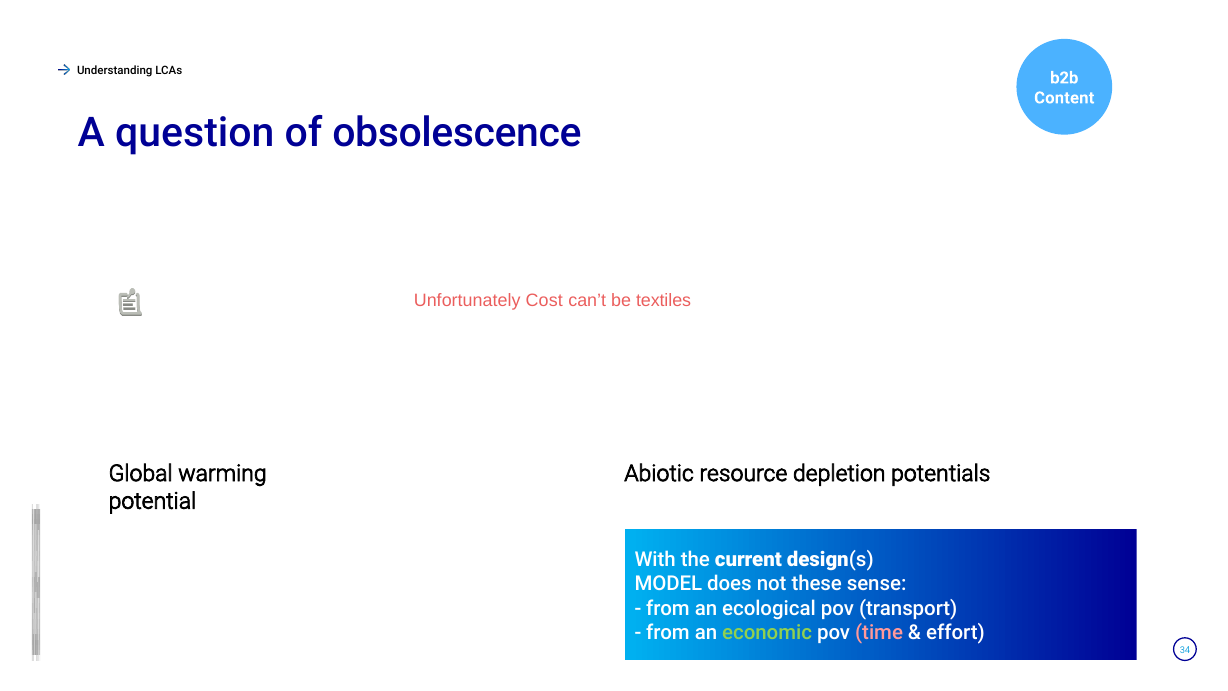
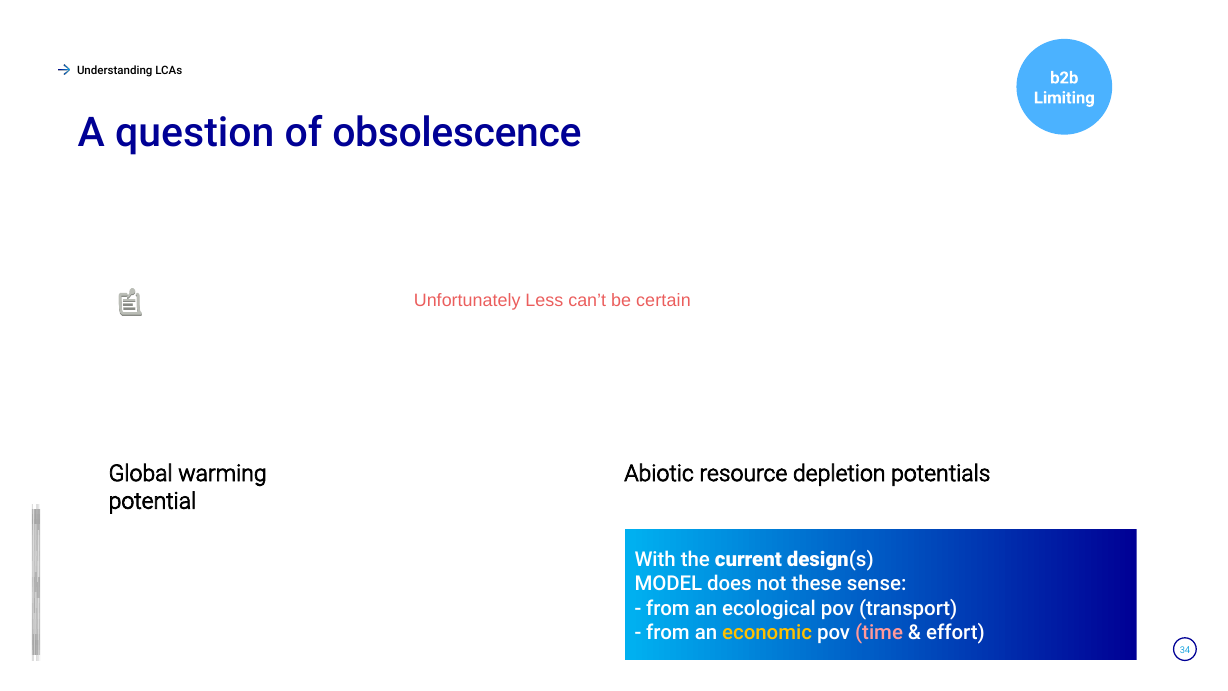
Content: Content -> Limiting (1064, 98)
Cost: Cost -> Less (544, 300)
textiles: textiles -> certain (663, 300)
economic colour: light green -> yellow (767, 633)
